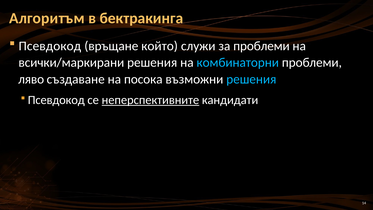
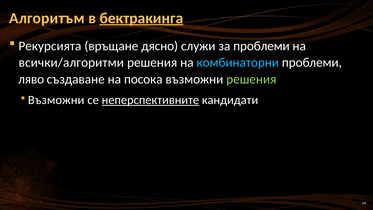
бектракинга underline: none -> present (141, 18)
Псевдокод: Псевдокод -> Рекурсията (50, 46)
който: който -> дясно (160, 46)
всички/маркирани: всички/маркирани -> всички/алгоритми (71, 63)
решения colour: light blue -> light green (251, 79)
Псевдокод: Псевдокод -> Възможни (56, 100)
